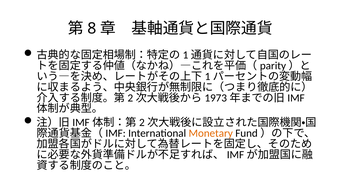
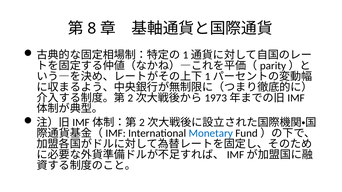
Monetary colour: orange -> blue (211, 133)
